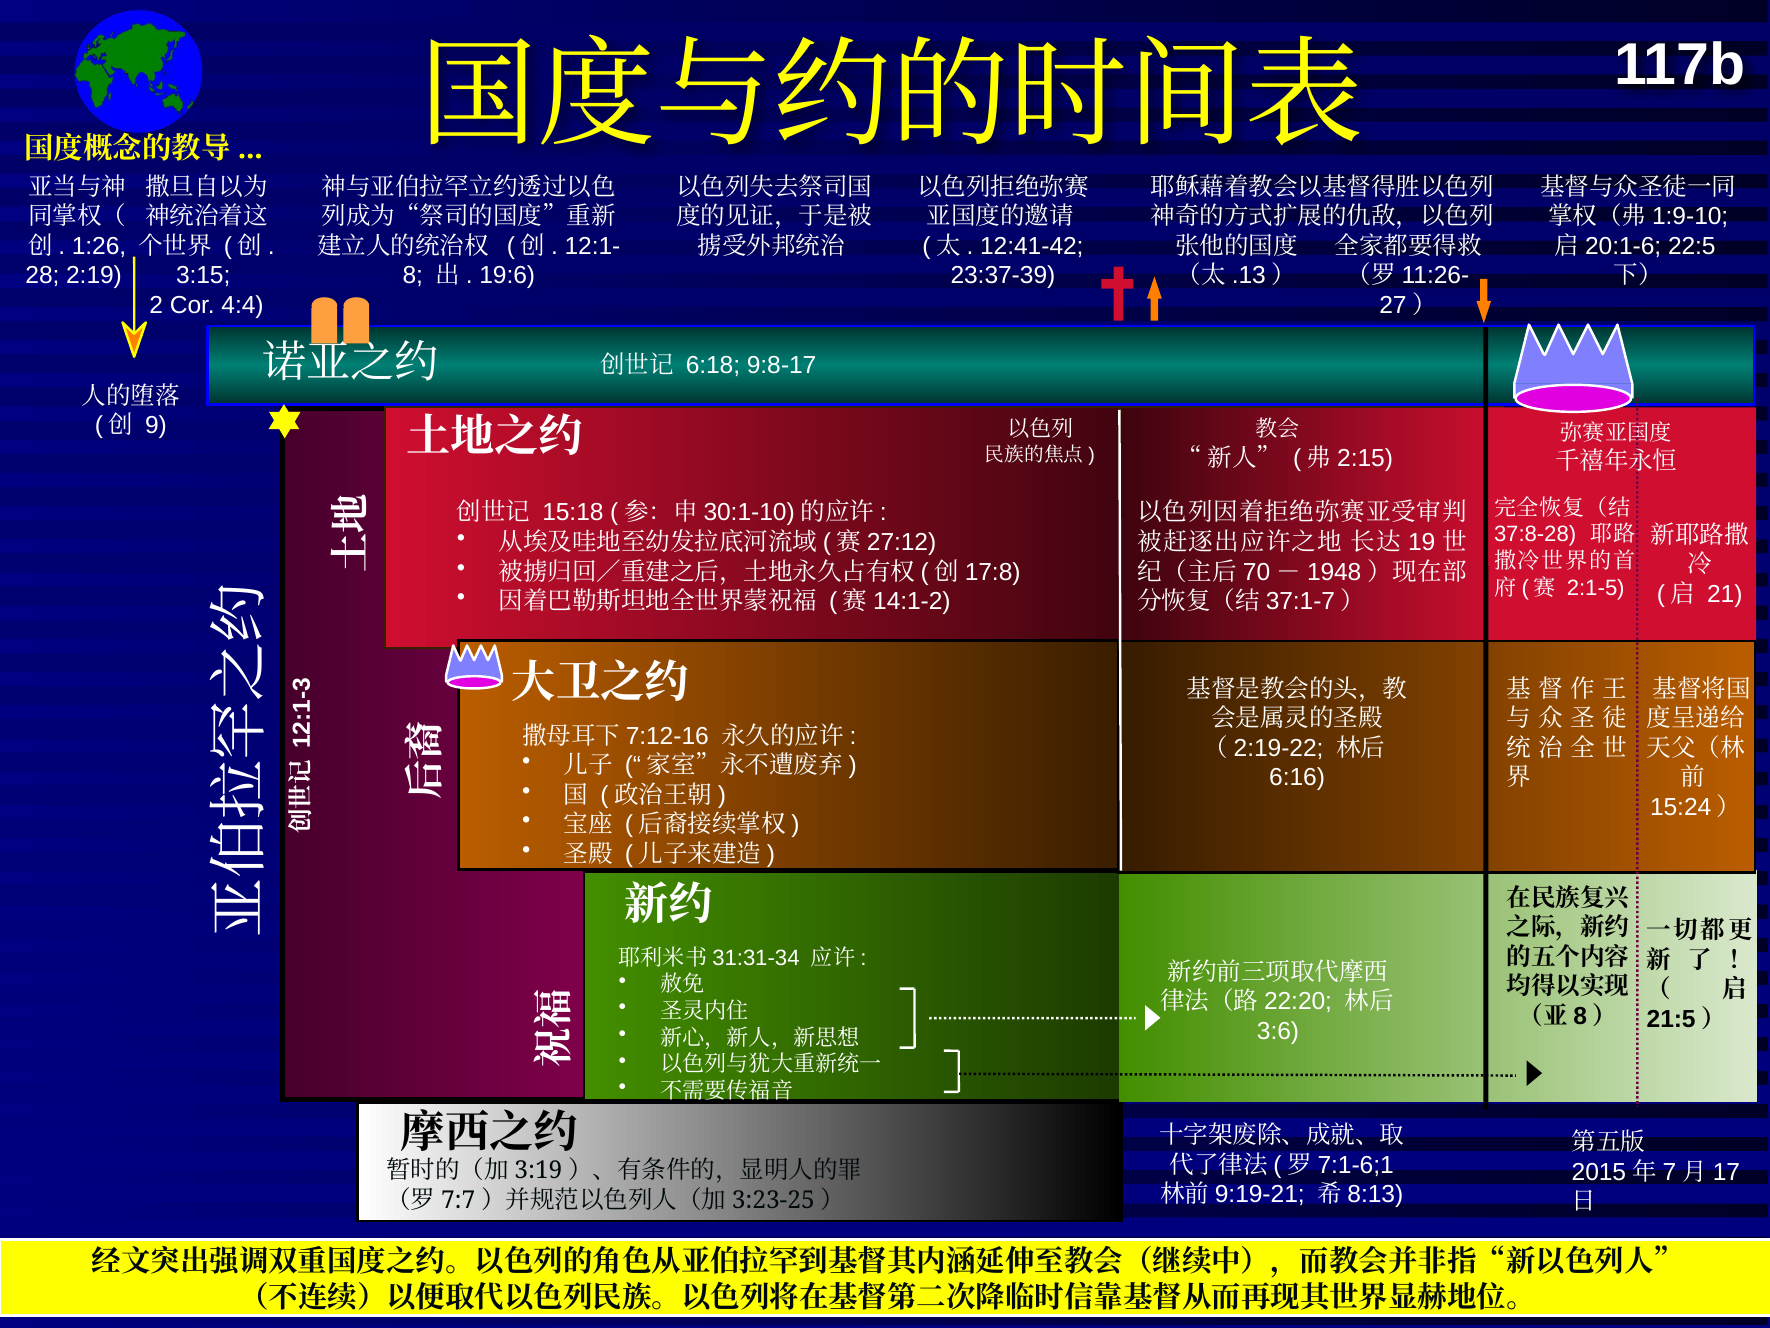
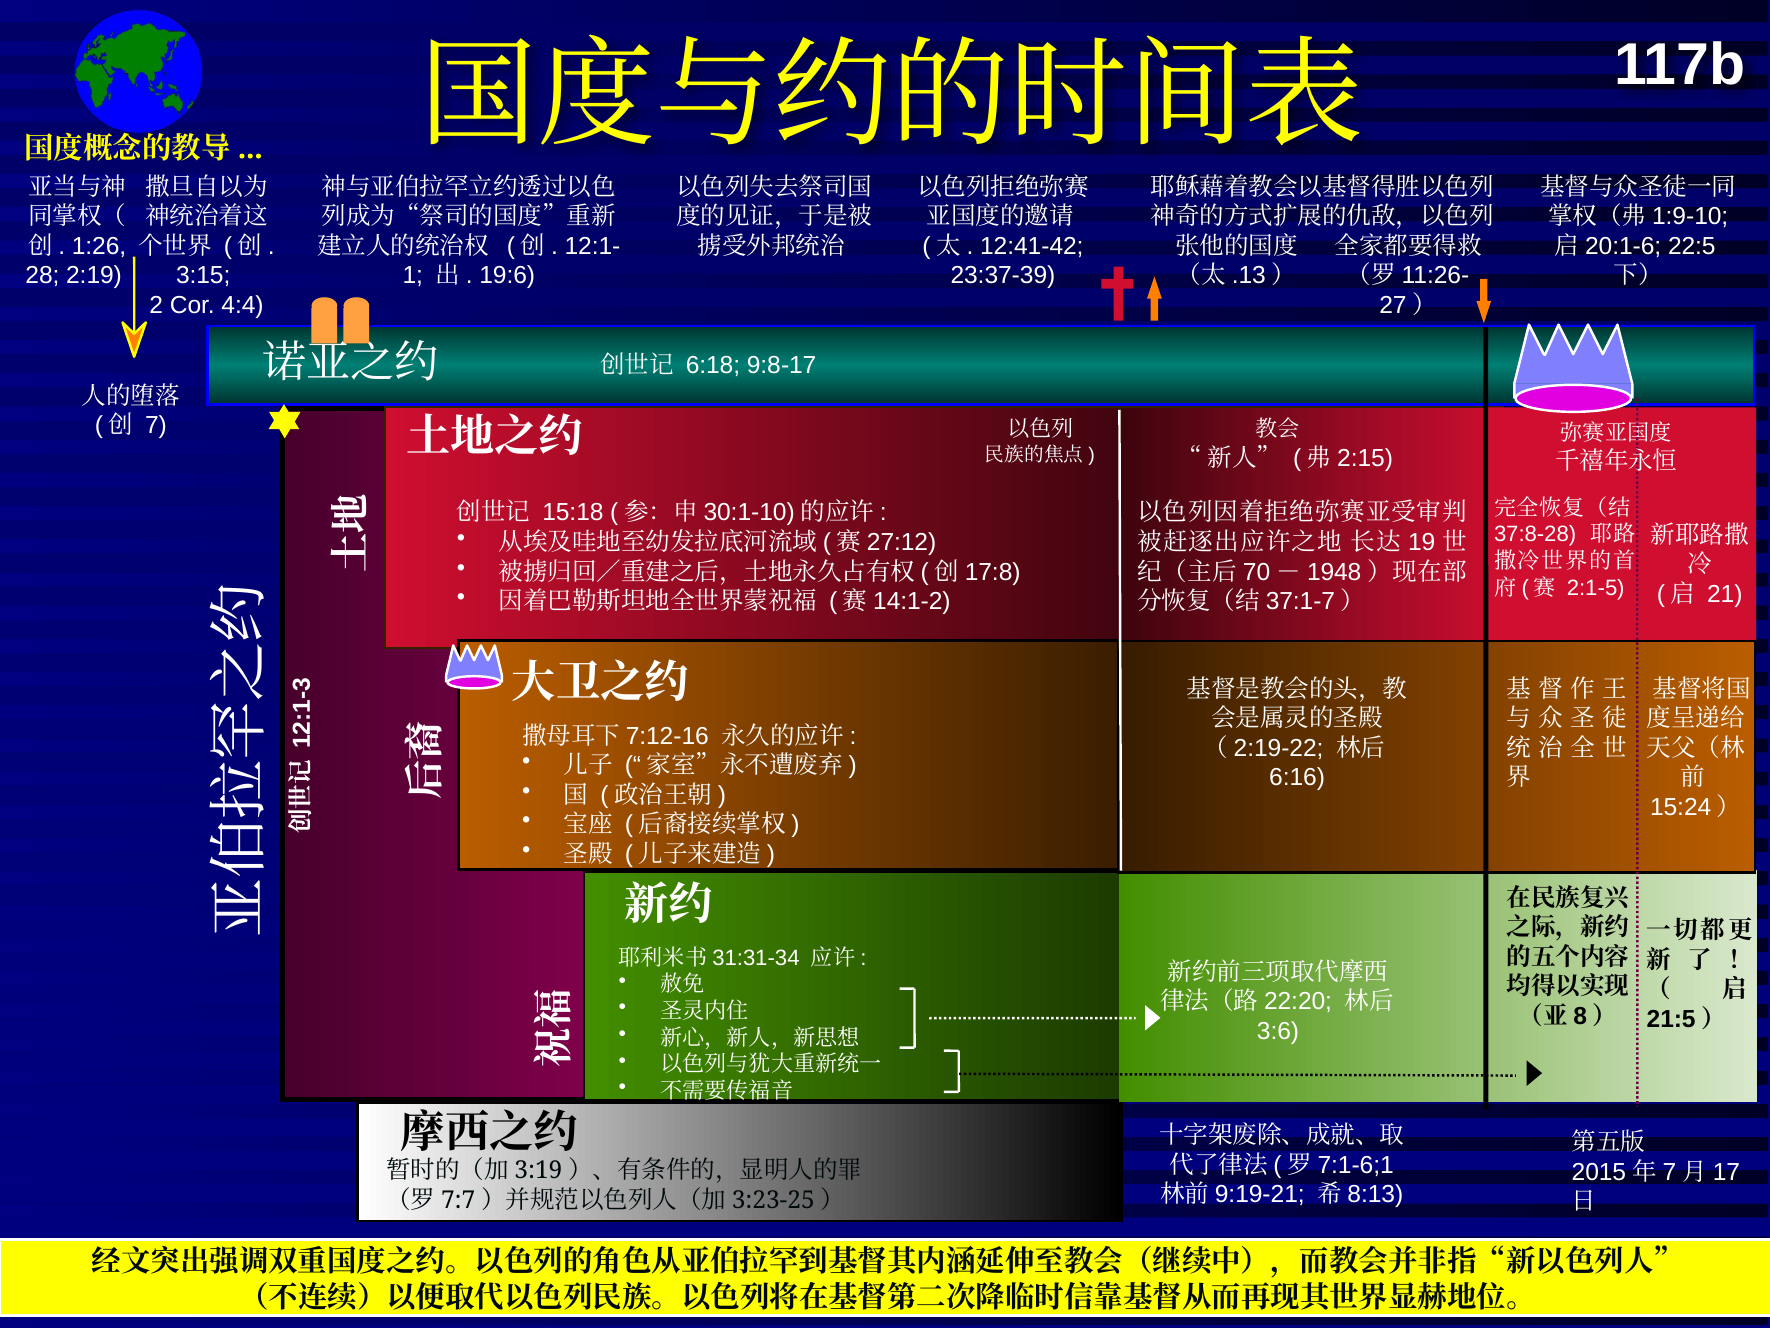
8: 8 -> 1 (413, 276)
9: 9 -> 7 (156, 426)
